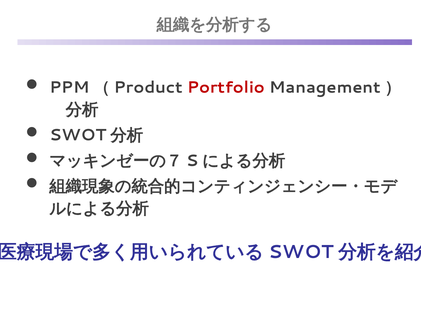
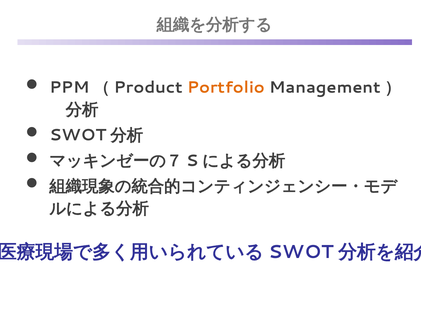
Portfolio colour: red -> orange (226, 87)
